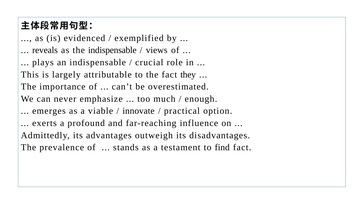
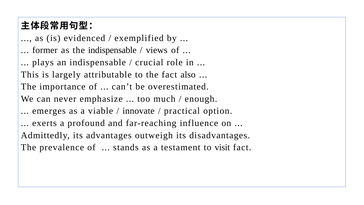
reveals: reveals -> former (45, 50)
they: they -> also (188, 74)
find: find -> visit (222, 147)
